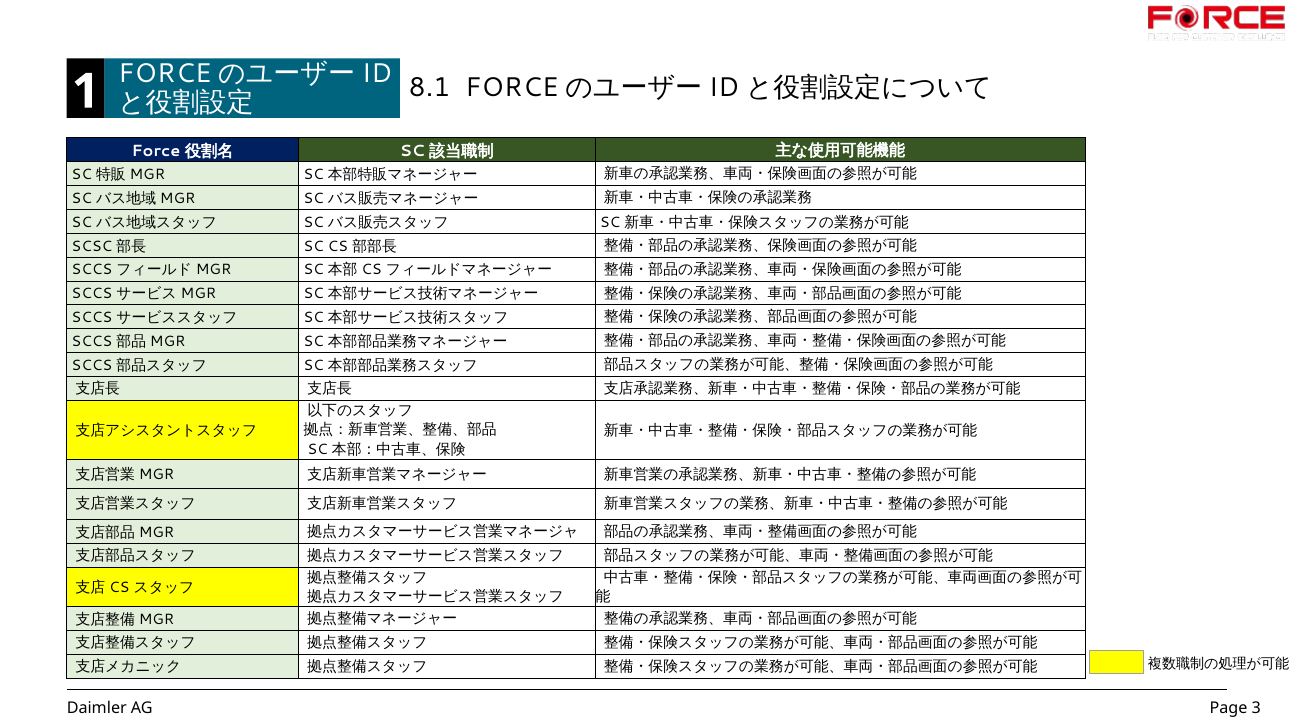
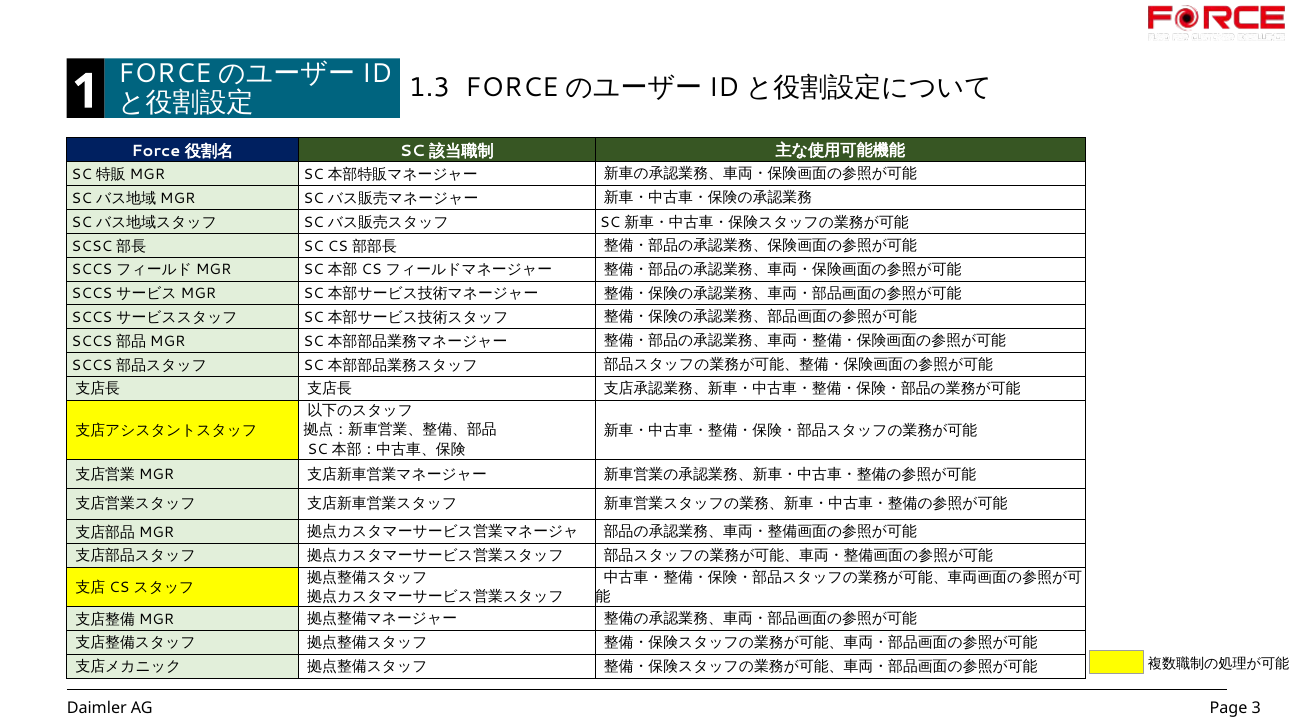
8.1: 8.1 -> 1.3 (430, 88)
